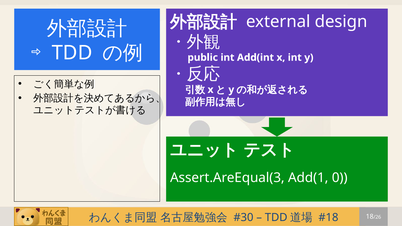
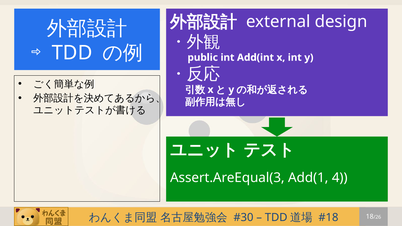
0: 0 -> 4 (340, 178)
